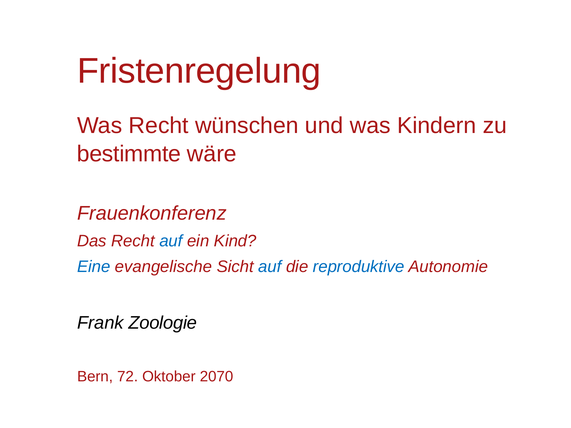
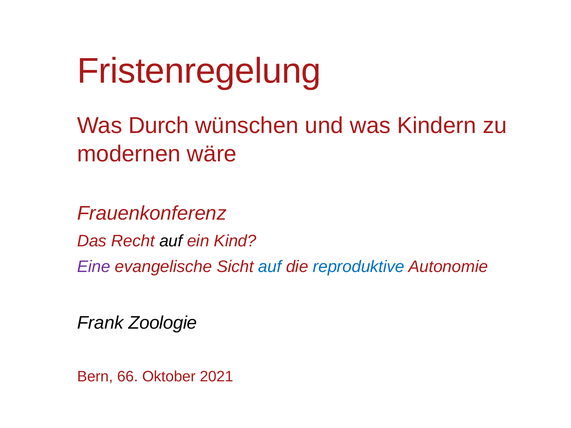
Was Recht: Recht -> Durch (159, 126)
bestimmte: bestimmte -> modernen (129, 154)
auf colour: blue -> black (171, 241)
Eine colour: blue -> purple (94, 267)
72: 72 -> 66 (128, 377)
2070: 2070 -> 2021 (217, 377)
